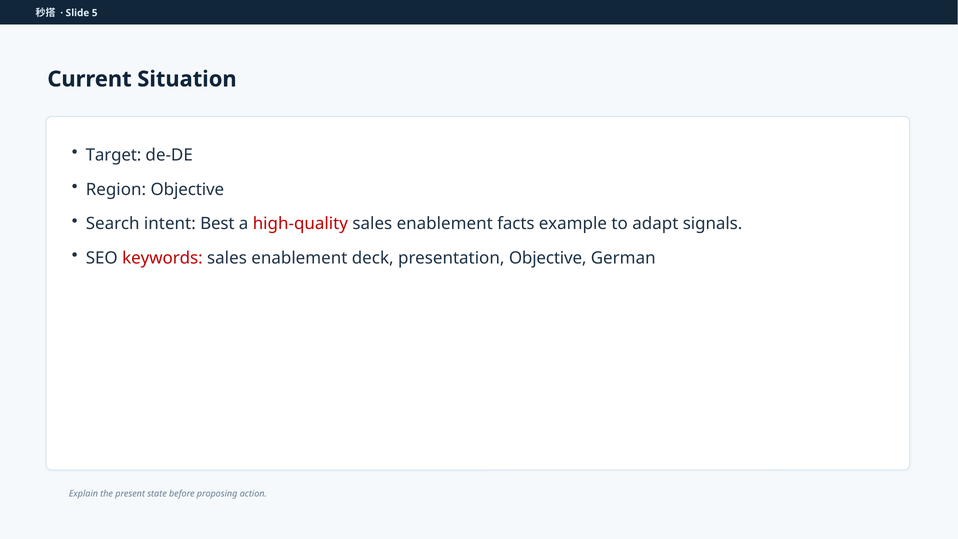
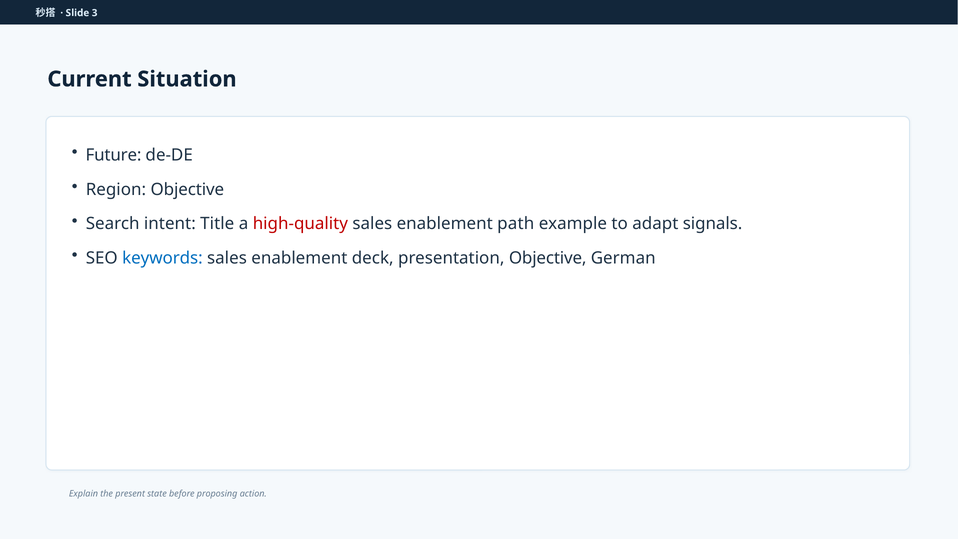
5: 5 -> 3 (95, 13)
Target: Target -> Future (114, 155)
Best: Best -> Title (217, 224)
facts: facts -> path (516, 224)
keywords colour: red -> blue (162, 258)
